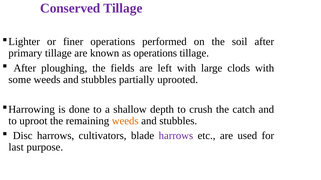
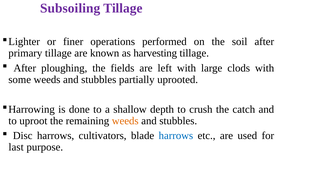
Conserved: Conserved -> Subsoiling (70, 8)
as operations: operations -> harvesting (155, 53)
harrows colour: purple -> blue (176, 136)
